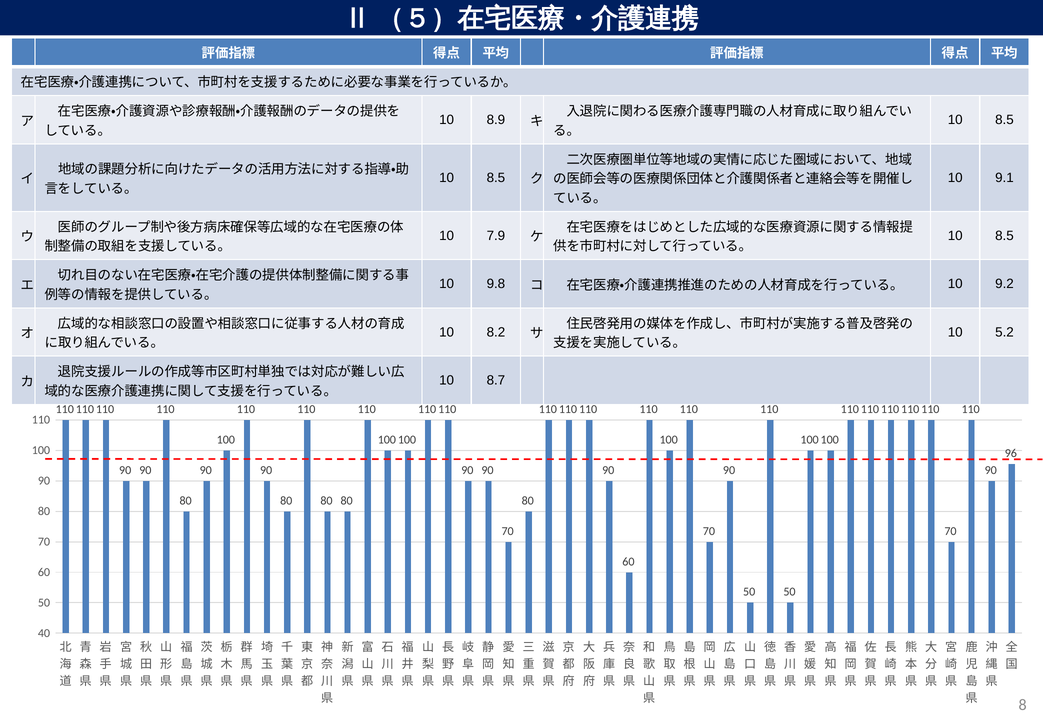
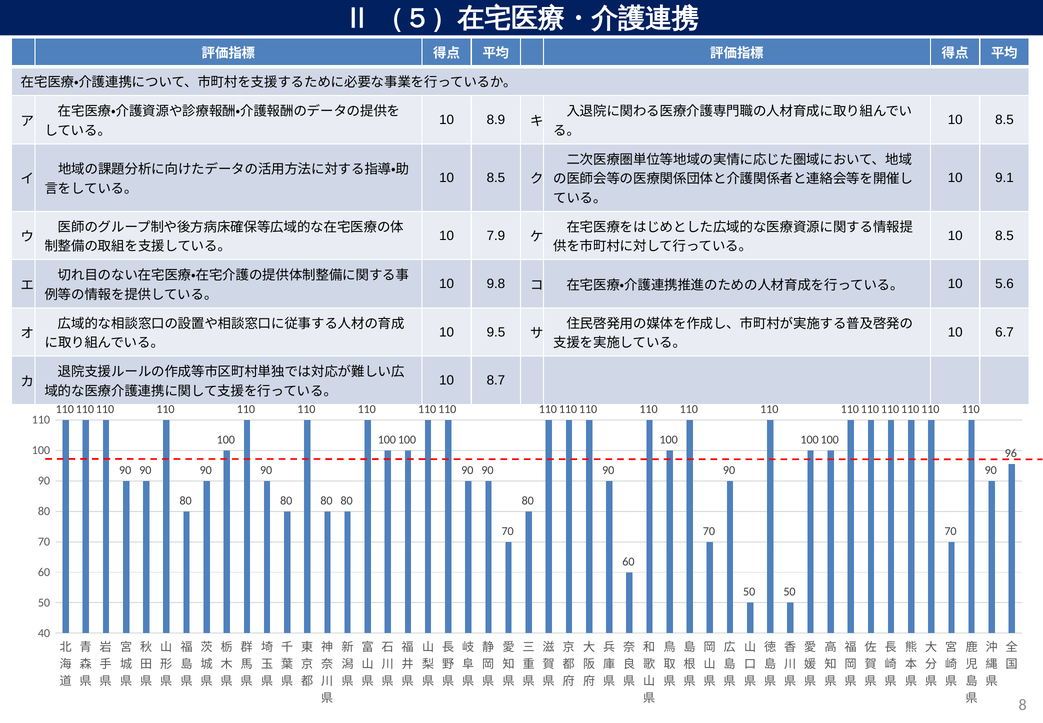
9.2: 9.2 -> 5.6 (1004, 284)
8.2: 8.2 -> 9.5 (496, 332)
5.2: 5.2 -> 6.7 (1004, 332)
